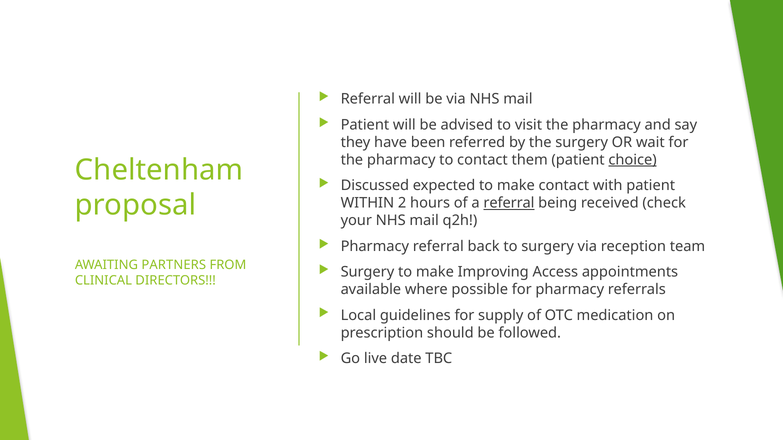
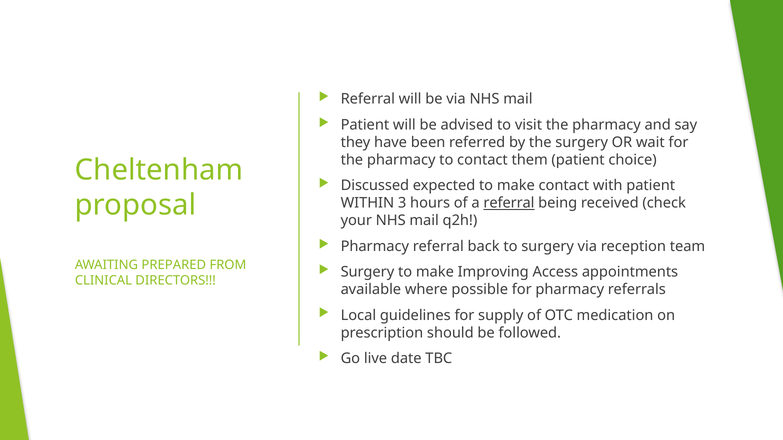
choice underline: present -> none (633, 160)
2: 2 -> 3 (402, 203)
PARTNERS: PARTNERS -> PREPARED (174, 265)
